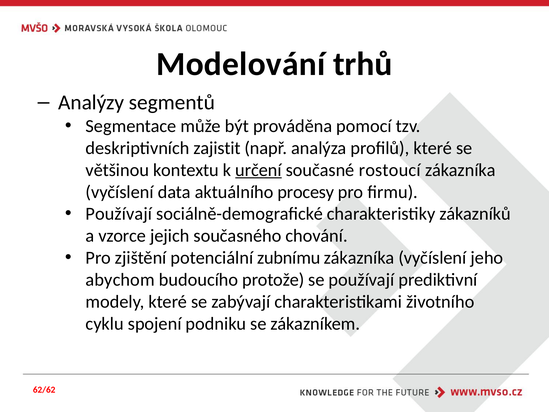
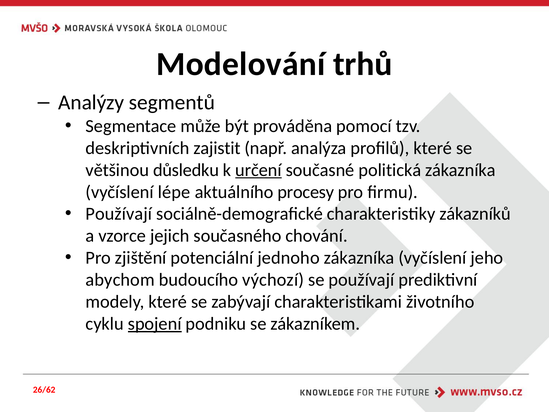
kontextu: kontextu -> důsledku (186, 170)
rostoucí: rostoucí -> politická (390, 170)
data: data -> lépe (174, 192)
zubnímu: zubnímu -> jednoho (289, 258)
protože: protože -> výchozí (273, 280)
spojení underline: none -> present (155, 324)
62/62: 62/62 -> 26/62 (44, 390)
